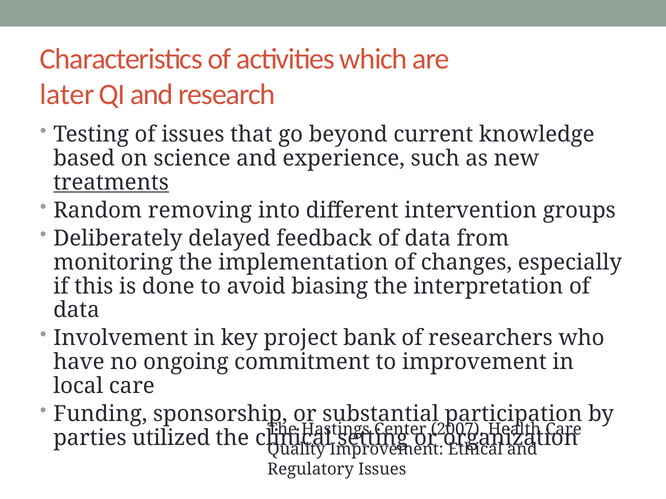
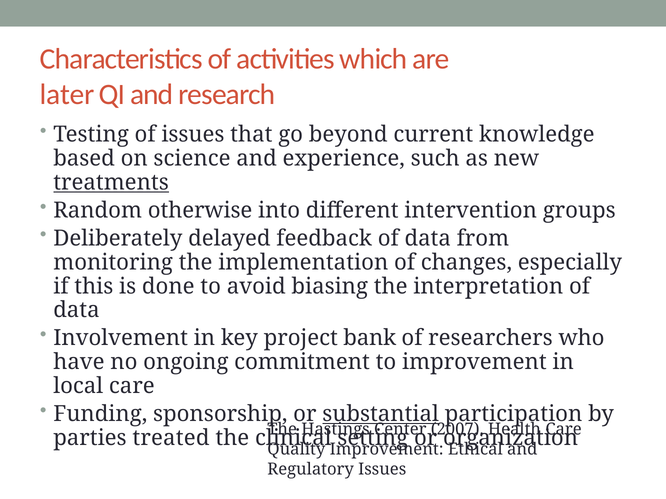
removing: removing -> otherwise (200, 211)
substantial underline: none -> present (381, 414)
utilized: utilized -> treated (171, 438)
